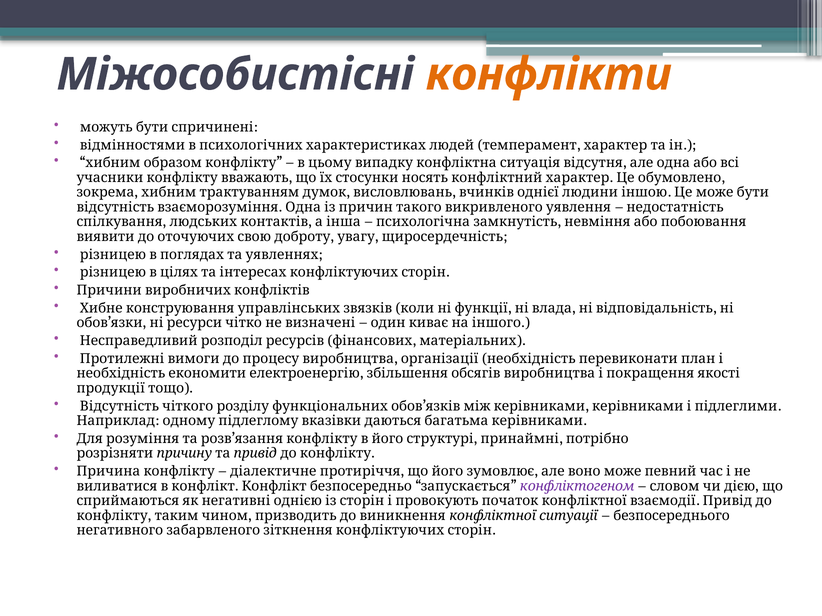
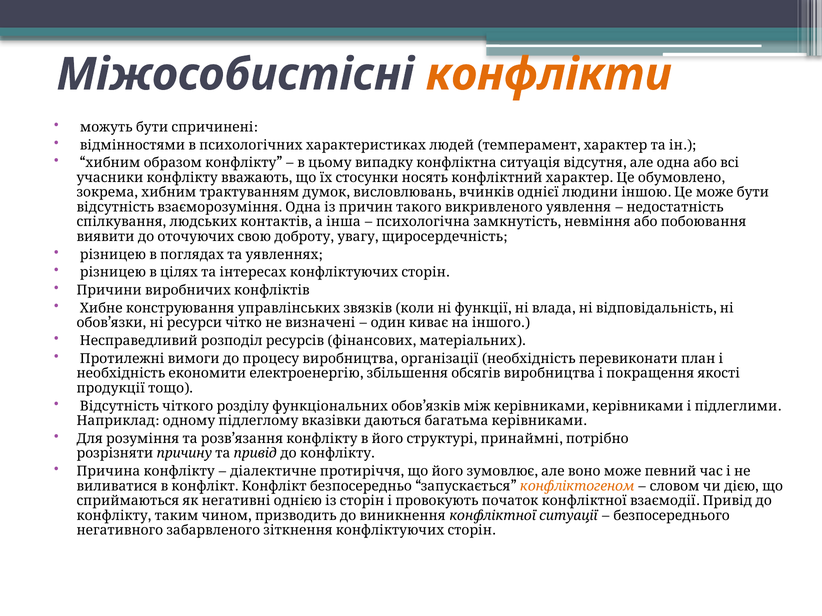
конфліктогеном colour: purple -> orange (577, 486)
